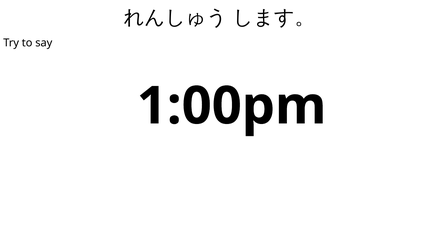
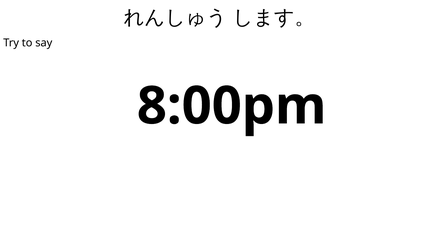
1:00pm: 1:00pm -> 8:00pm (232, 106)
